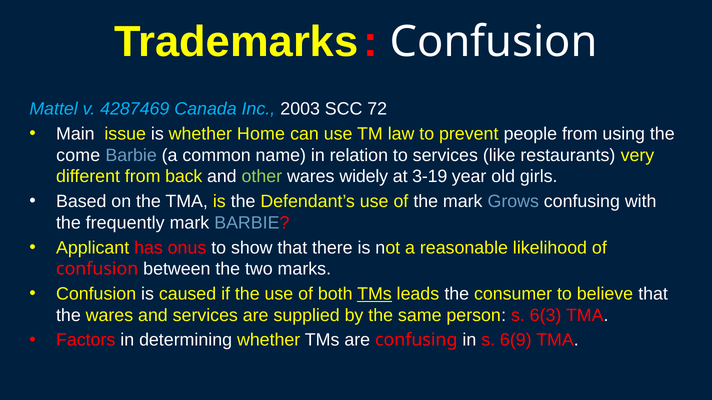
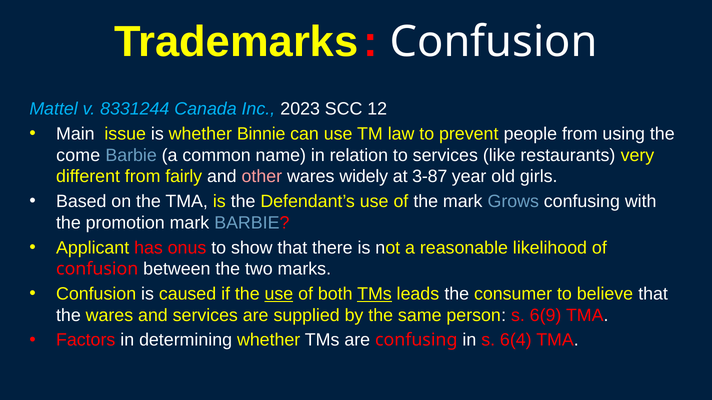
4287469: 4287469 -> 8331244 (135, 109)
2003: 2003 -> 2023 (300, 109)
72: 72 -> 12 (377, 109)
Home: Home -> Binnie (261, 134)
back: back -> fairly (184, 177)
other colour: light green -> pink (262, 177)
3-19: 3-19 -> 3-87 (430, 177)
frequently: frequently -> promotion (125, 223)
use underline: none -> present (279, 294)
6(3: 6(3 -> 6(9 (546, 316)
6(9: 6(9 -> 6(4 (516, 341)
